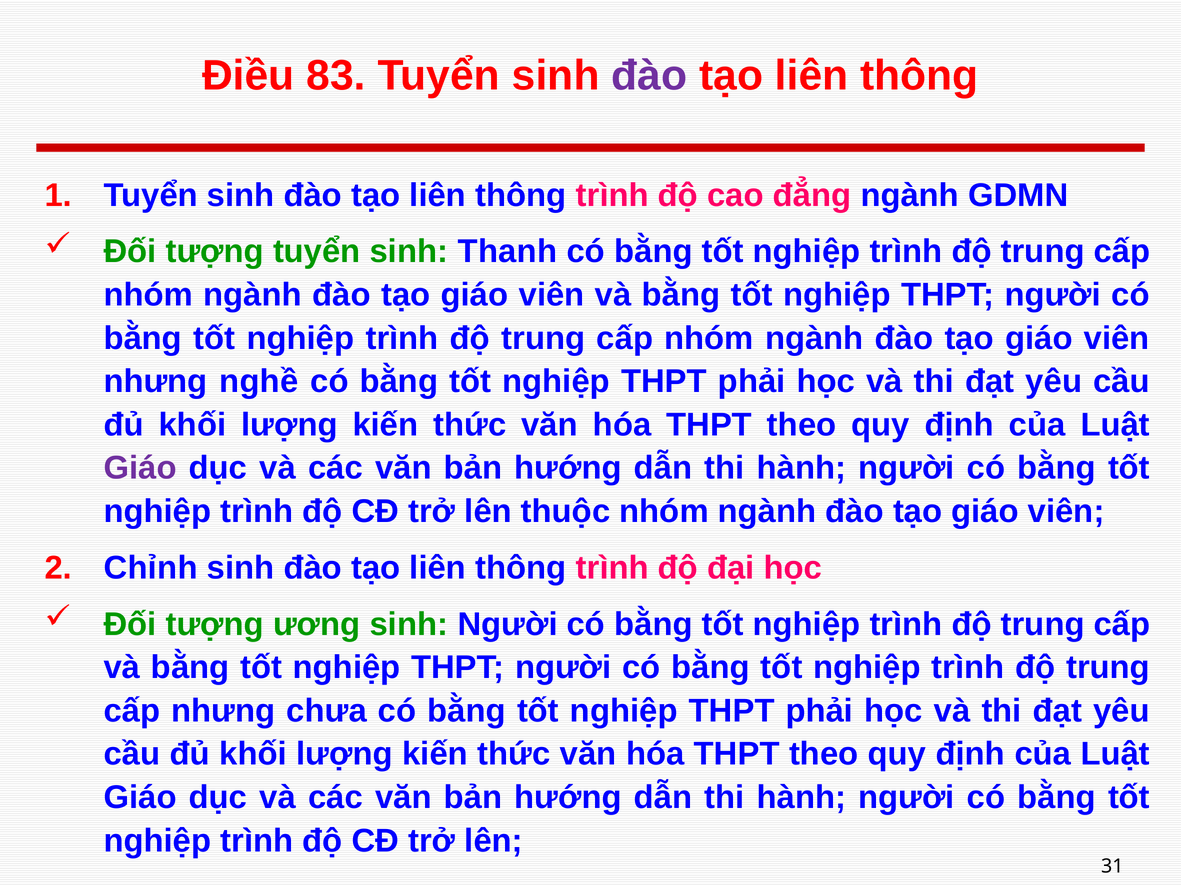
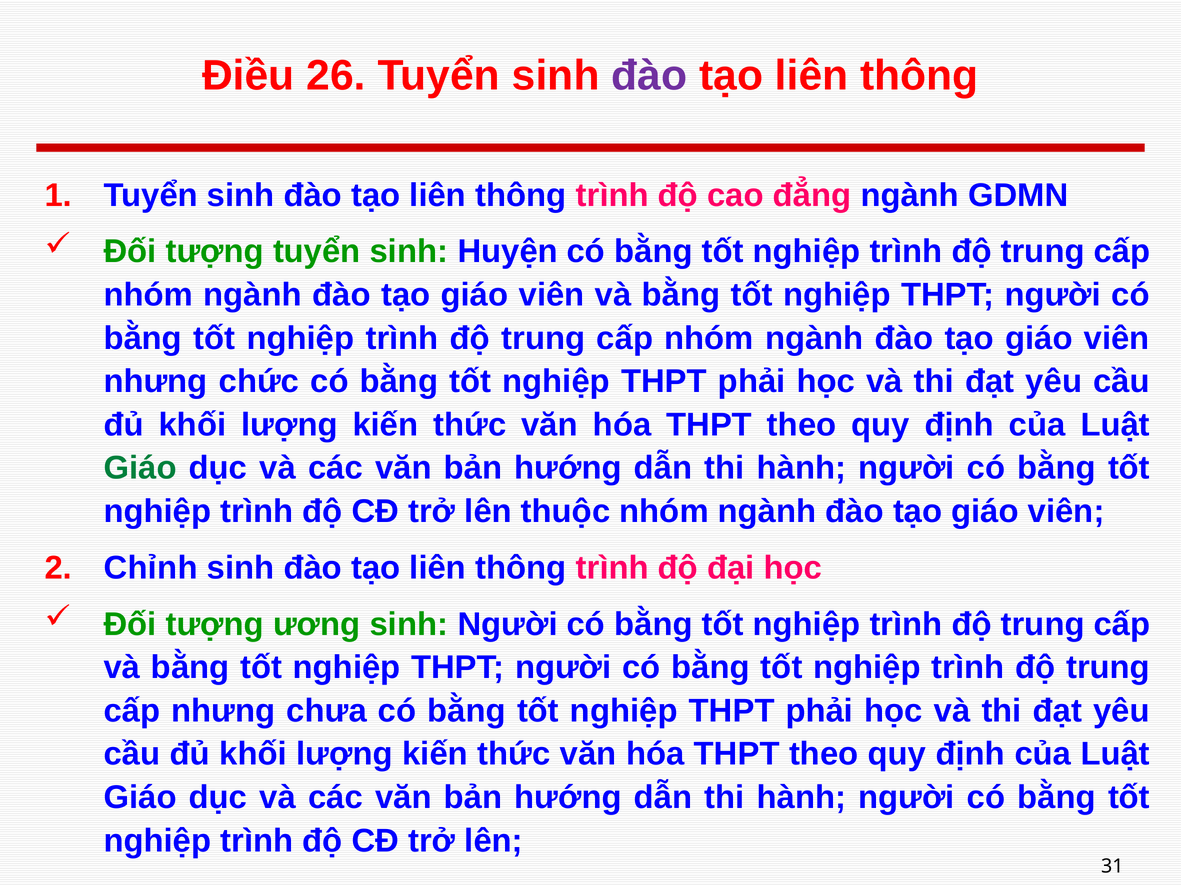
83: 83 -> 26 (336, 75)
Thanh: Thanh -> Huyện (508, 252)
nghề: nghề -> chức (259, 381)
Giáo colour: purple -> green (140, 468)
